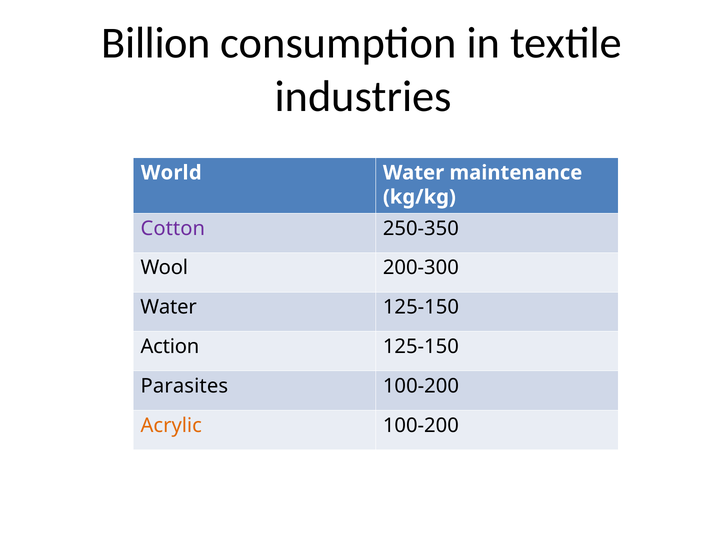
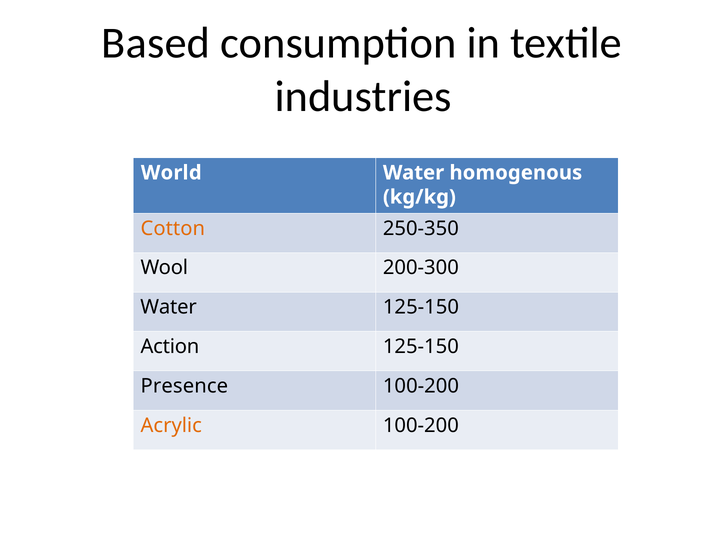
Billion: Billion -> Based (156, 43)
maintenance: maintenance -> homogenous (516, 173)
Cotton colour: purple -> orange (173, 229)
Parasites: Parasites -> Presence (184, 386)
